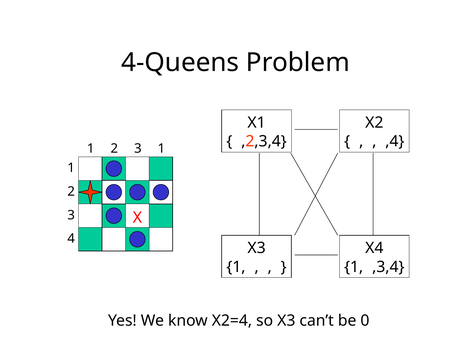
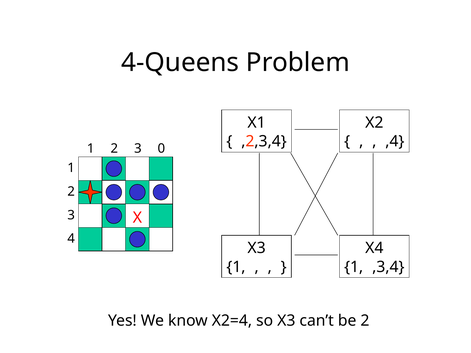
2 1: 1 -> 0 (161, 148)
be 0: 0 -> 2 (365, 321)
